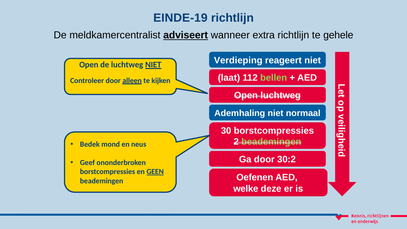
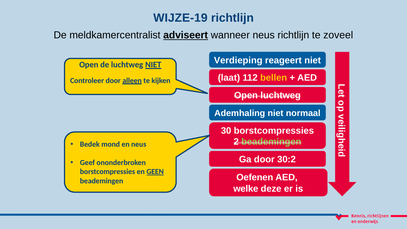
EINDE-19: EINDE-19 -> WIJZE-19 (180, 18)
wanneer extra: extra -> neus (264, 35)
gehele: gehele -> zoveel (338, 35)
bellen colour: light green -> yellow (274, 78)
